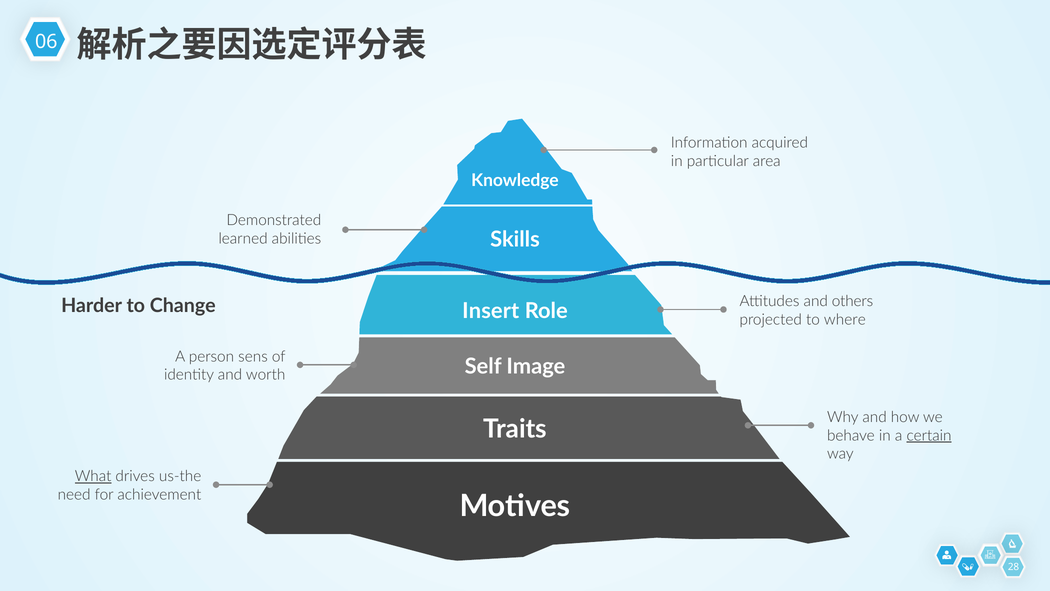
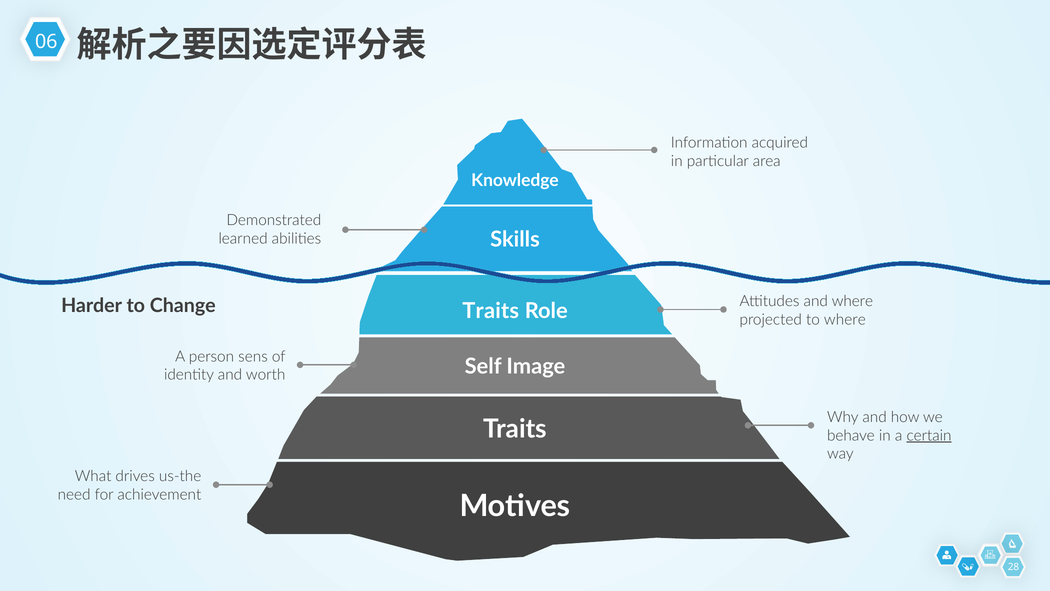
and others: others -> where (852, 301)
Insert: Insert -> Traits (491, 311)
What underline: present -> none (93, 476)
